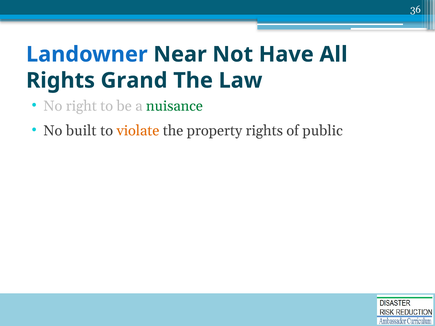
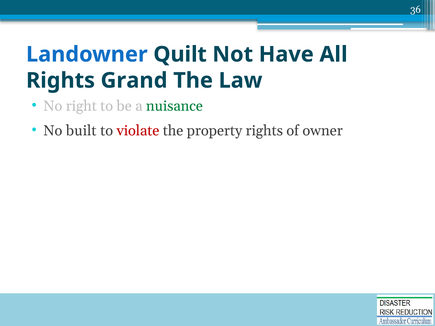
Near: Near -> Quilt (180, 54)
violate colour: orange -> red (138, 131)
public: public -> owner (323, 131)
